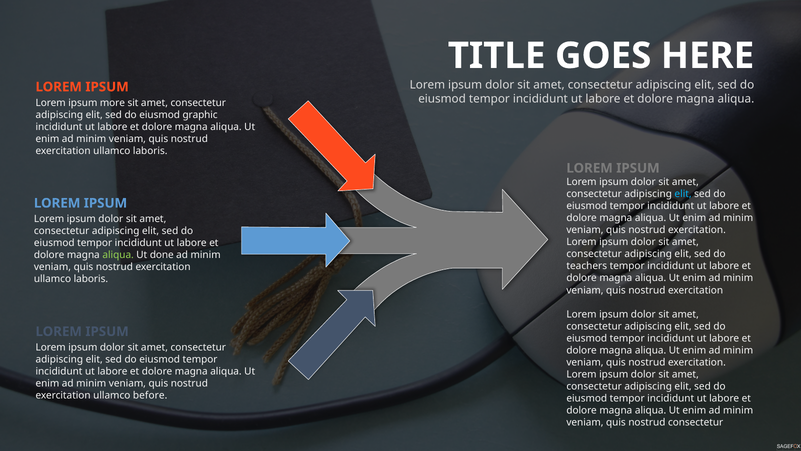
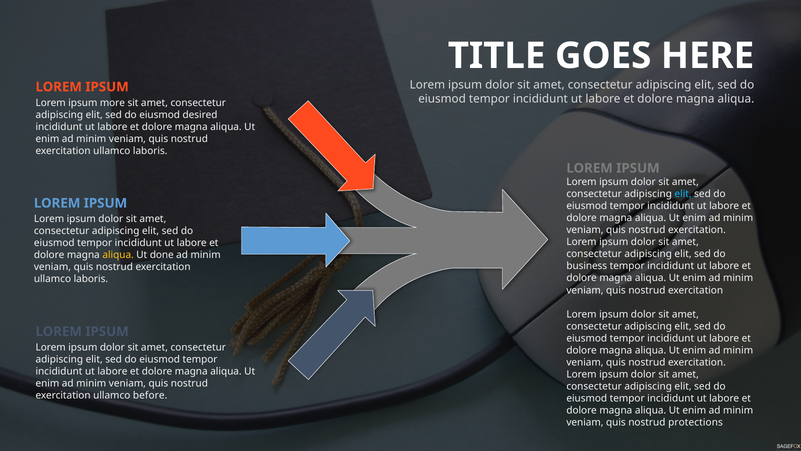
graphic: graphic -> desired (200, 115)
aliqua colour: light green -> yellow (118, 255)
teachers: teachers -> business (587, 266)
nostrud consectetur: consectetur -> protections (696, 422)
